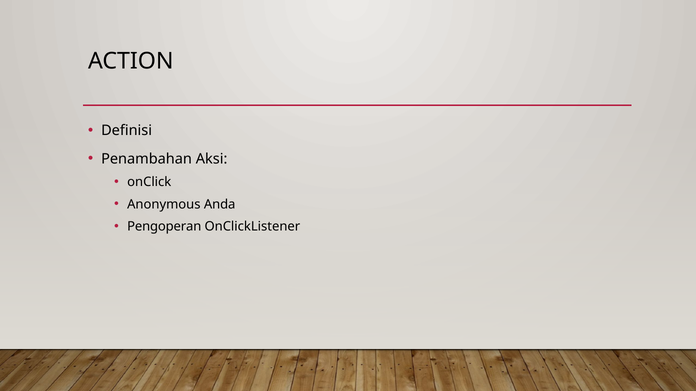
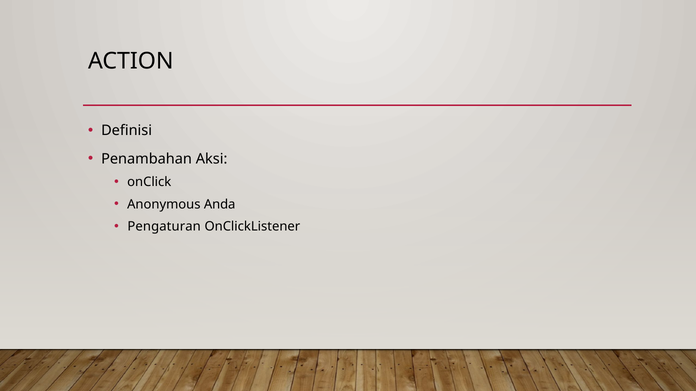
Pengoperan: Pengoperan -> Pengaturan (164, 227)
